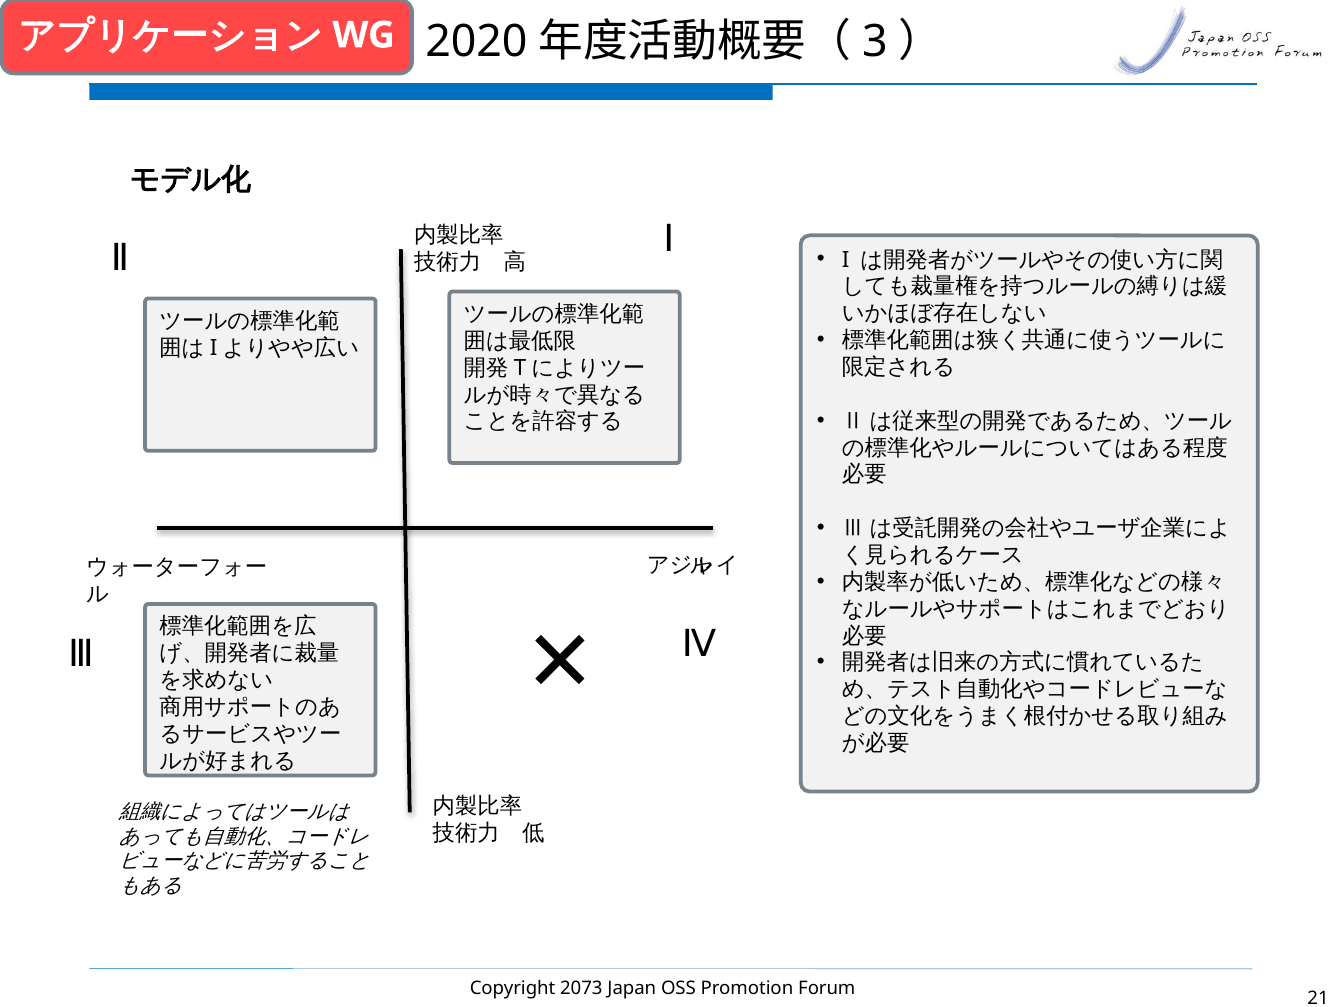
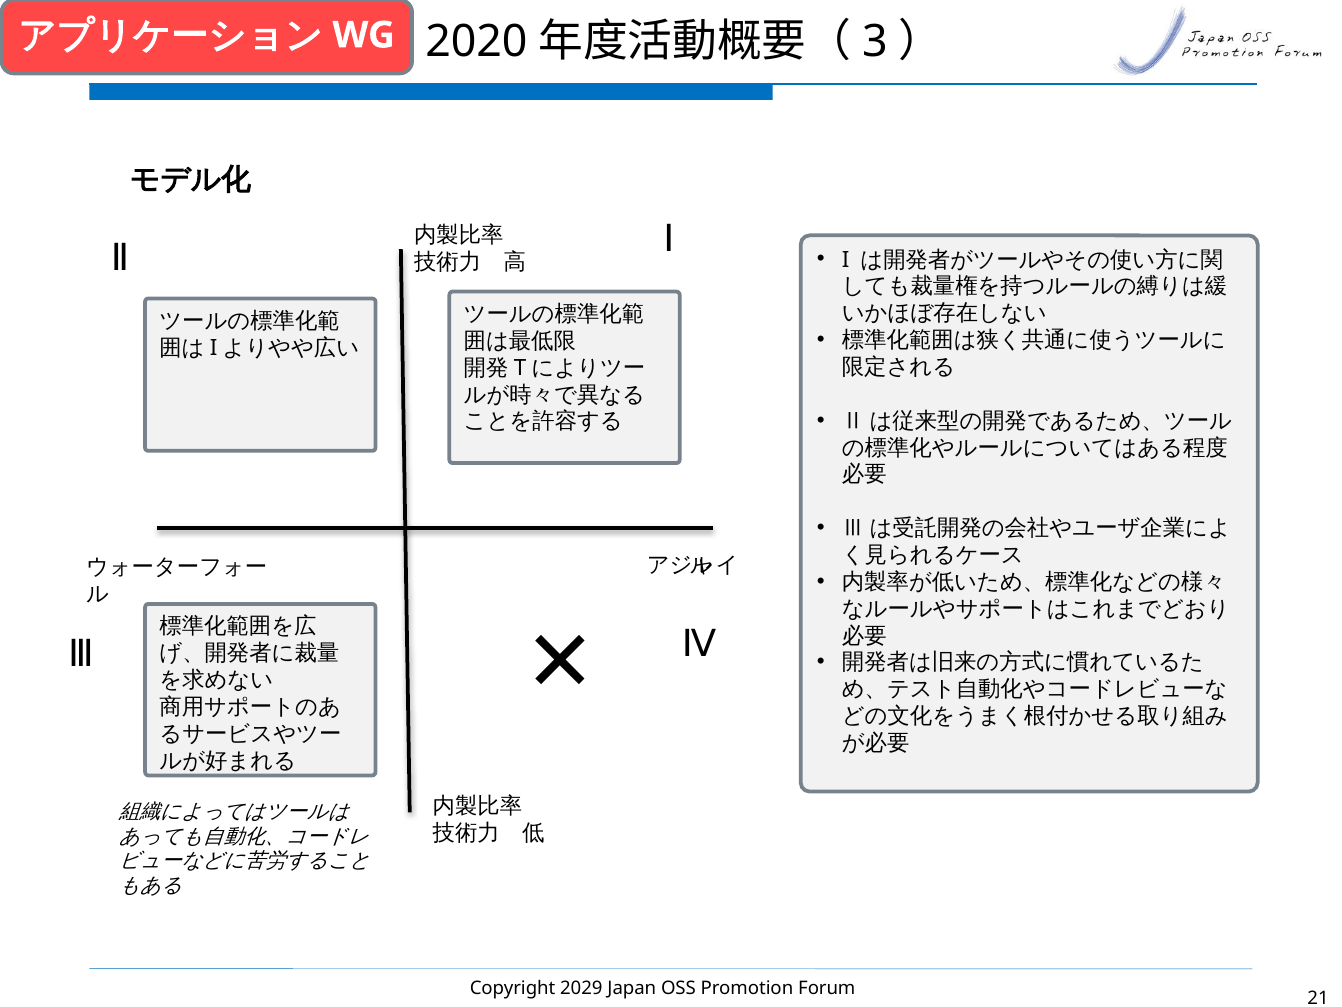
2073: 2073 -> 2029 (581, 988)
